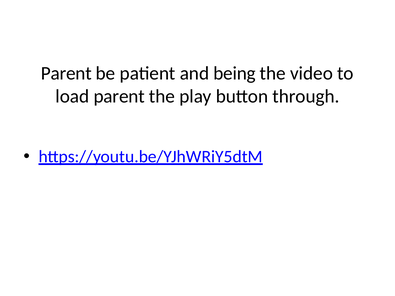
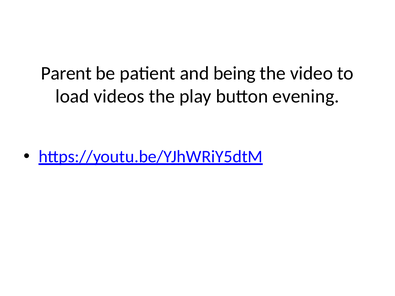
load parent: parent -> videos (119, 96)
through: through -> evening (306, 96)
